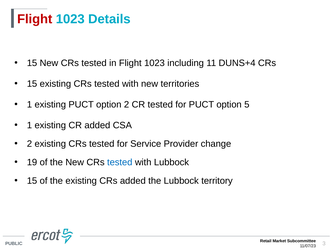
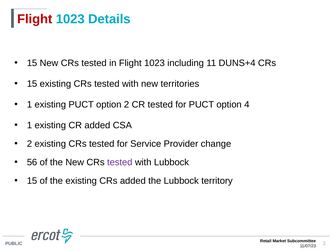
5: 5 -> 4 (247, 104)
19: 19 -> 56 (32, 162)
tested colour: blue -> purple (120, 162)
